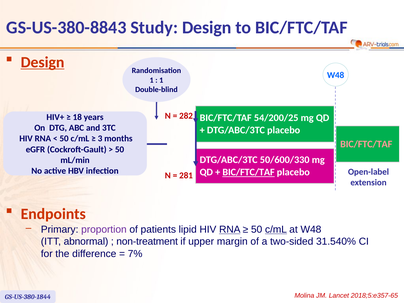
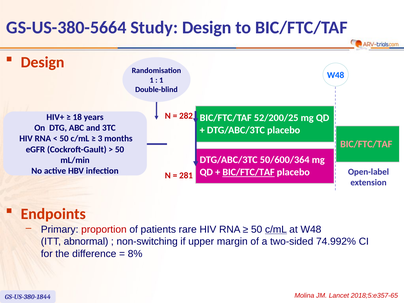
GS-US-380-8843: GS-US-380-8843 -> GS-US-380-5664 (66, 28)
Design underline: present -> none (43, 62)
54/200/25: 54/200/25 -> 52/200/25 (276, 118)
50/600/330: 50/600/330 -> 50/600/364 (285, 160)
proportion colour: purple -> red (104, 229)
lipid: lipid -> rare (188, 229)
RNA underline: present -> none (230, 229)
non-treatment: non-treatment -> non-switching (147, 242)
31.540%: 31.540% -> 74.992% (336, 242)
7%: 7% -> 8% (135, 254)
